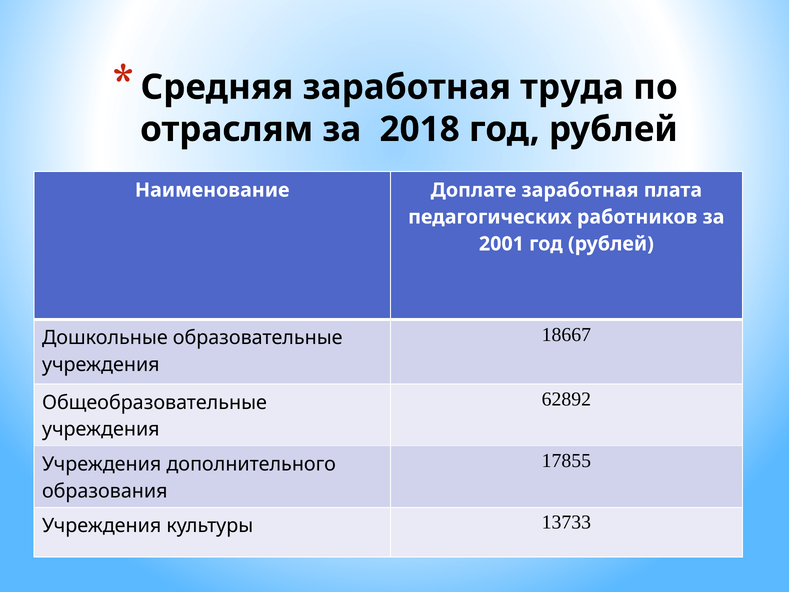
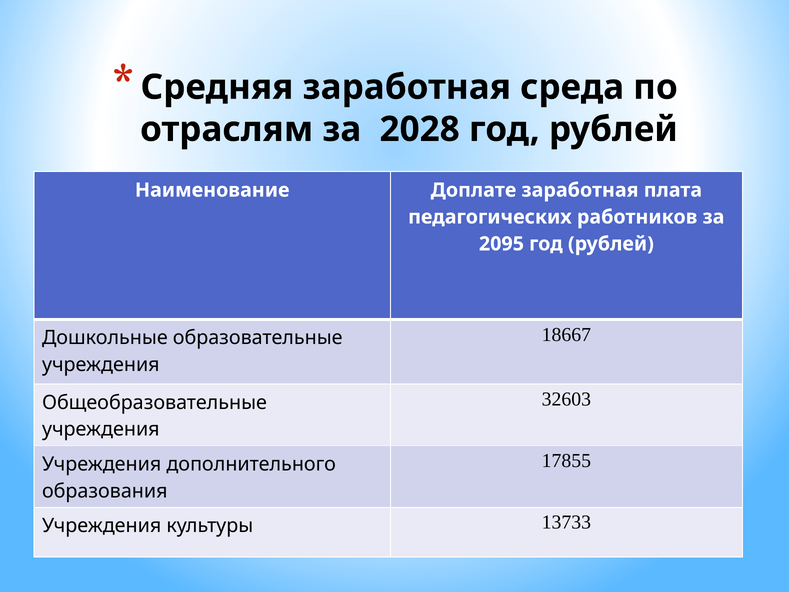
труда: труда -> среда (572, 87)
2018: 2018 -> 2028 (420, 129)
2001: 2001 -> 2095 (501, 244)
62892: 62892 -> 32603 (566, 399)
